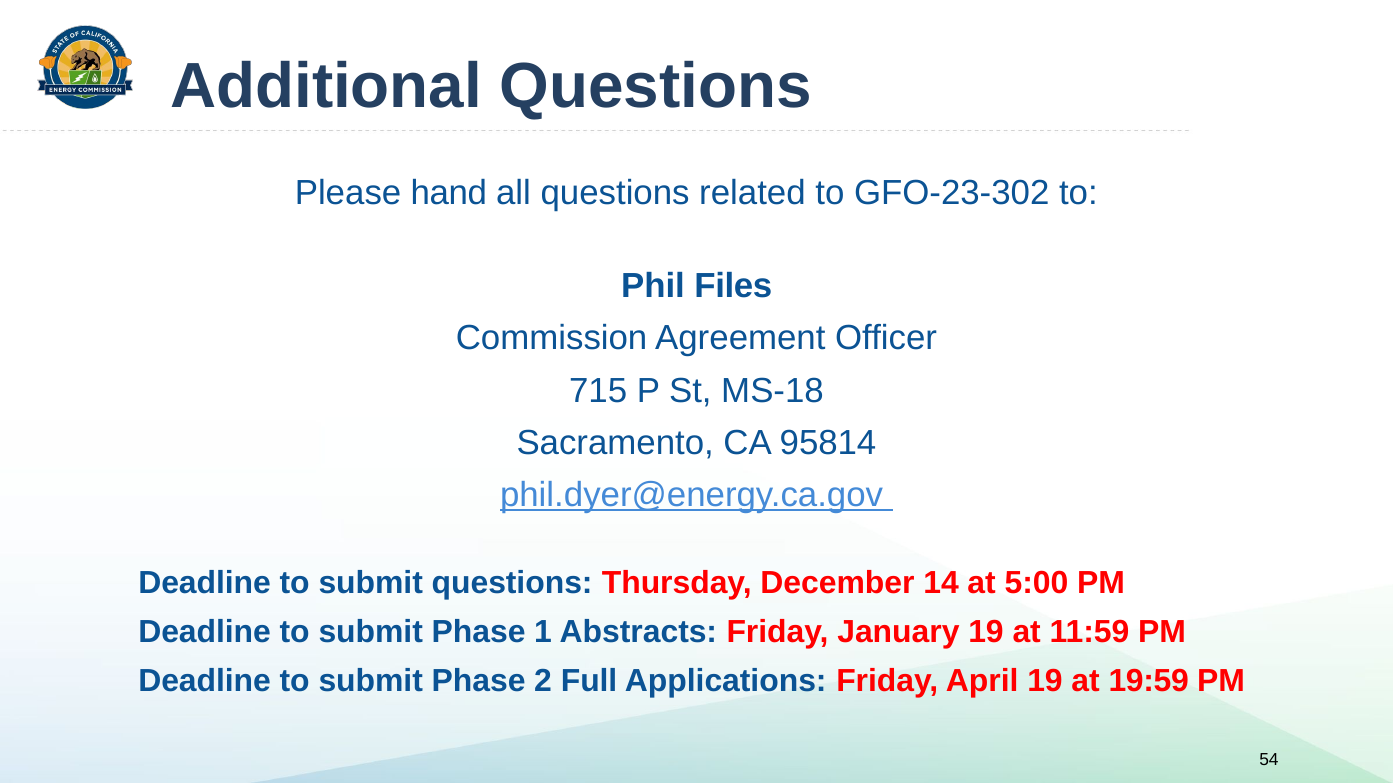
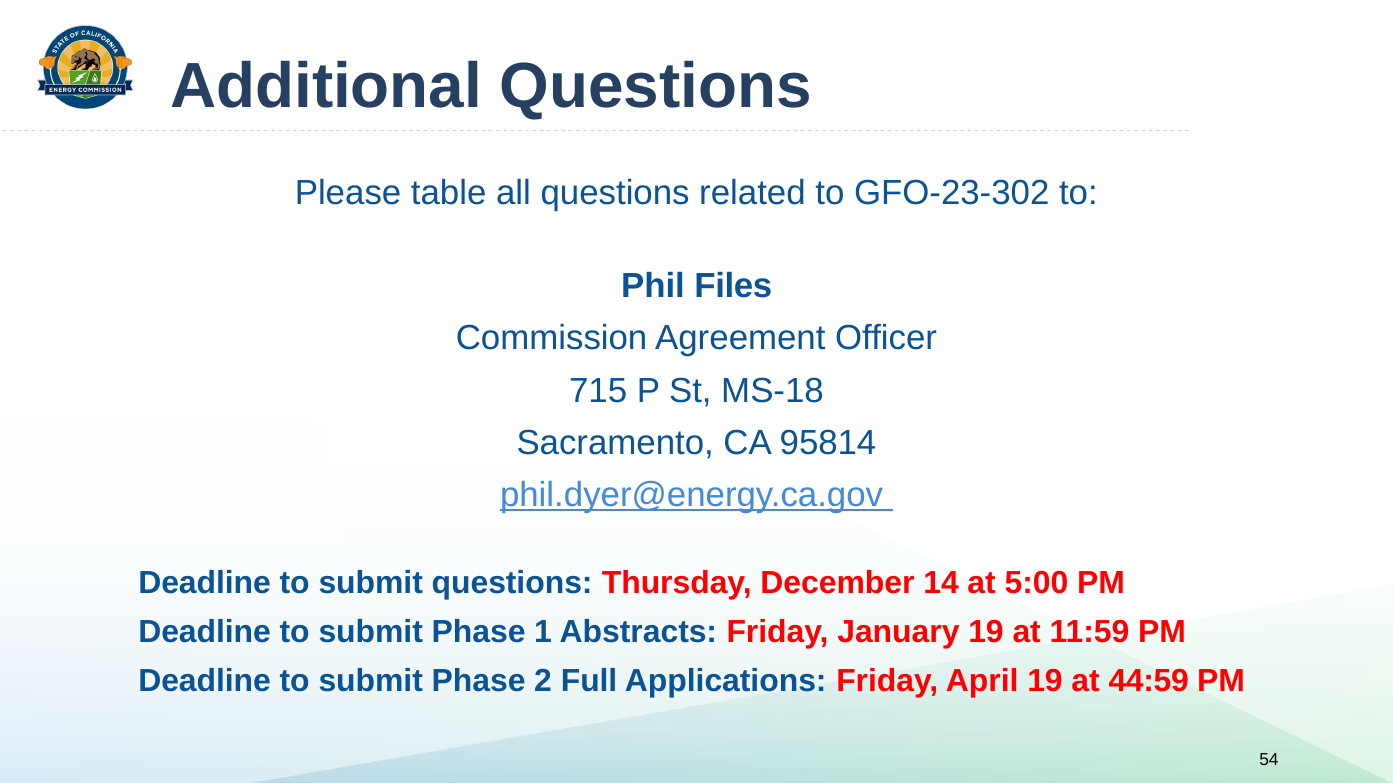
hand: hand -> table (449, 193)
19:59: 19:59 -> 44:59 (1149, 681)
